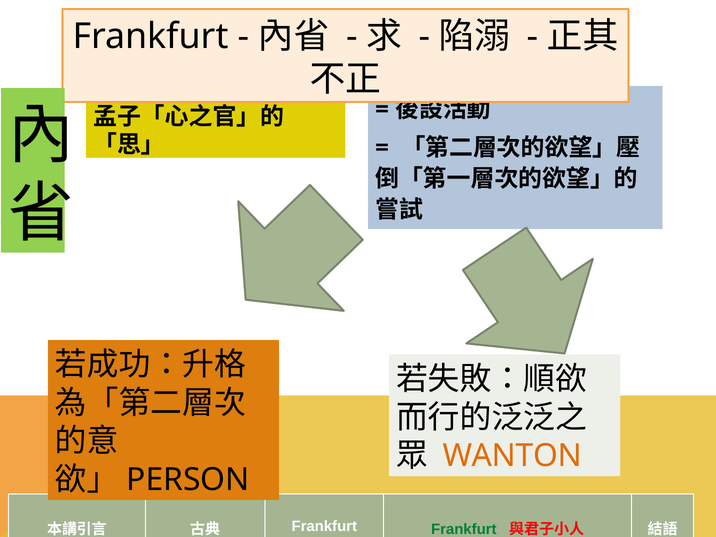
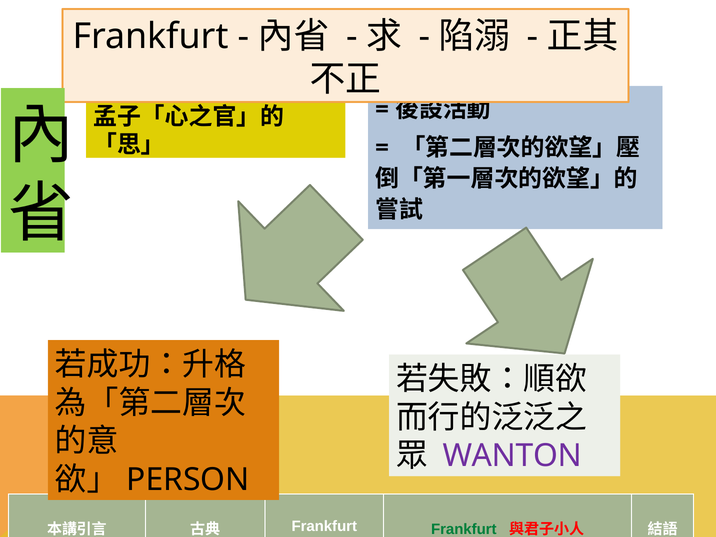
WANTON colour: orange -> purple (512, 456)
